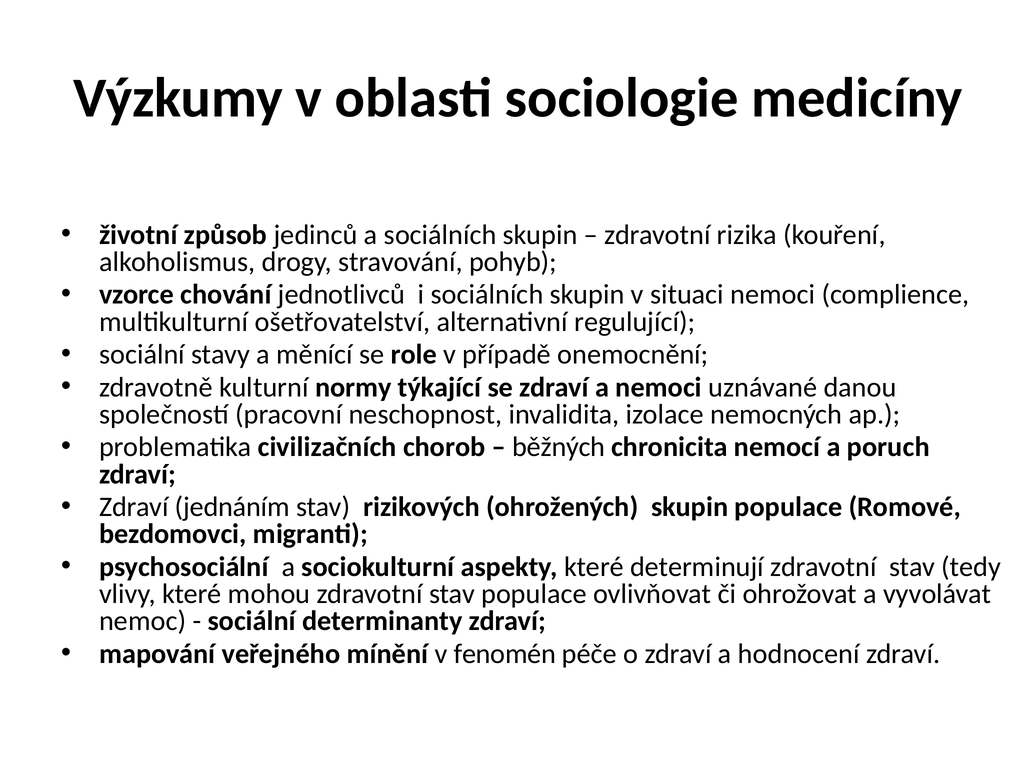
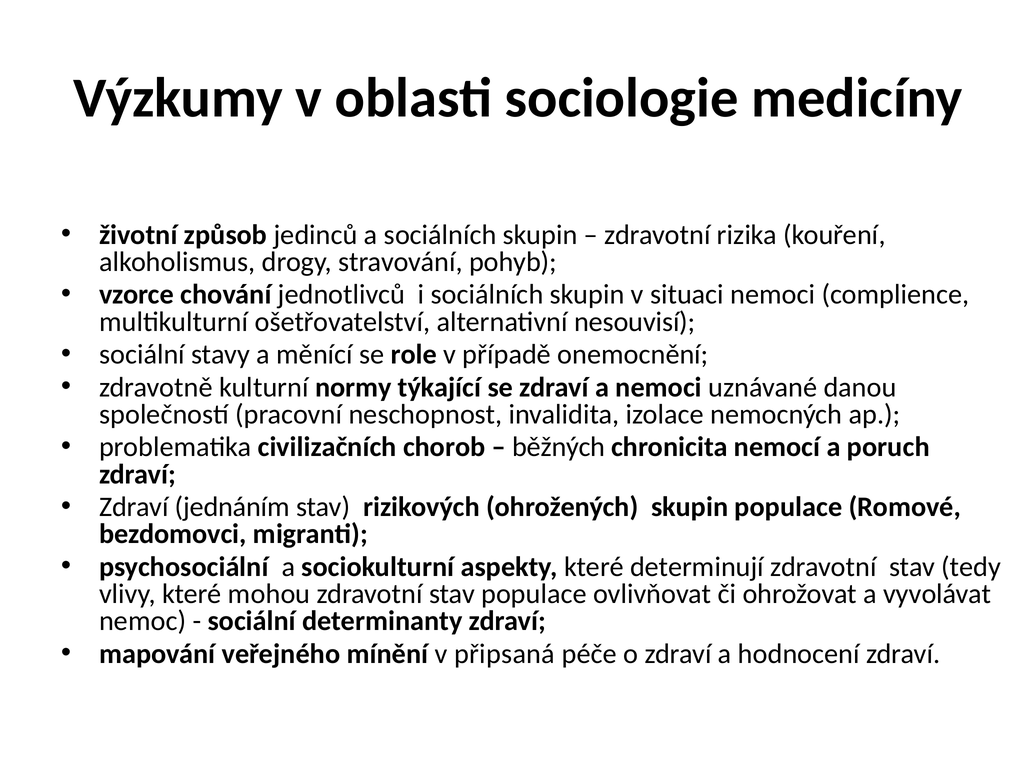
regulující: regulující -> nesouvisí (635, 322)
fenomén: fenomén -> připsaná (505, 655)
